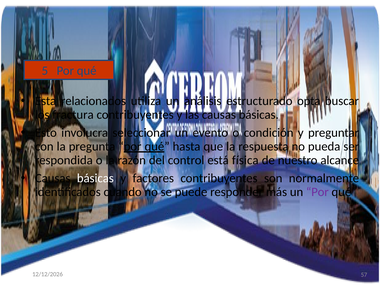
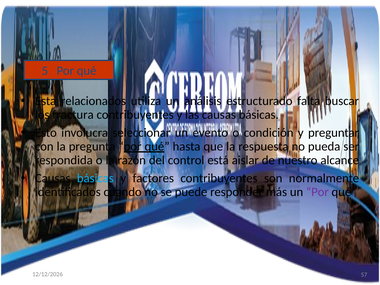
opta: opta -> falta (309, 101)
física: física -> aislar (245, 160)
básicas colour: white -> light blue (95, 178)
